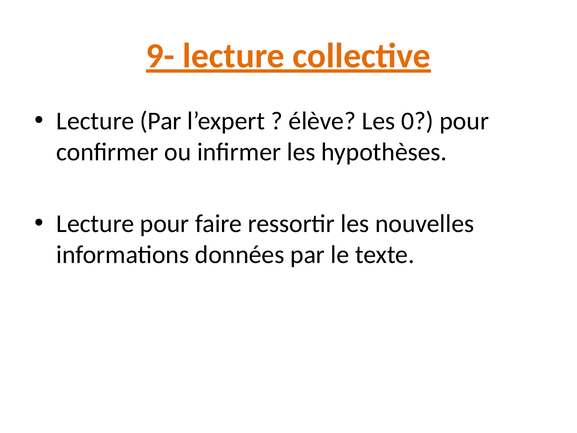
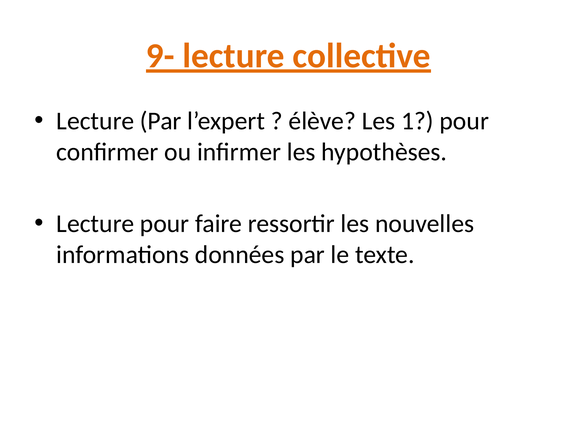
0: 0 -> 1 (417, 121)
